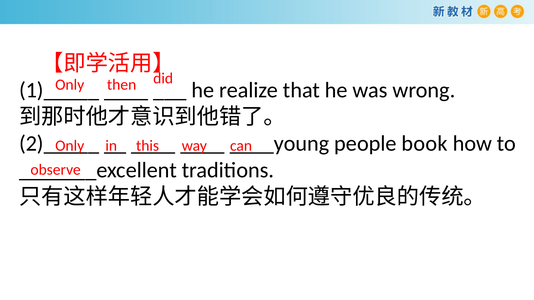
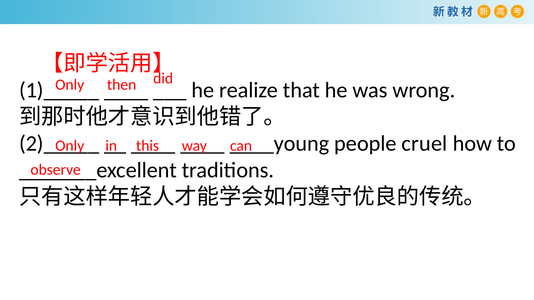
book: book -> cruel (424, 144)
